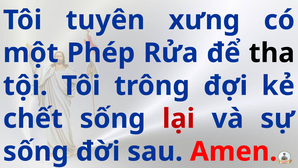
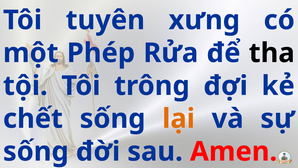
lại colour: red -> orange (179, 118)
